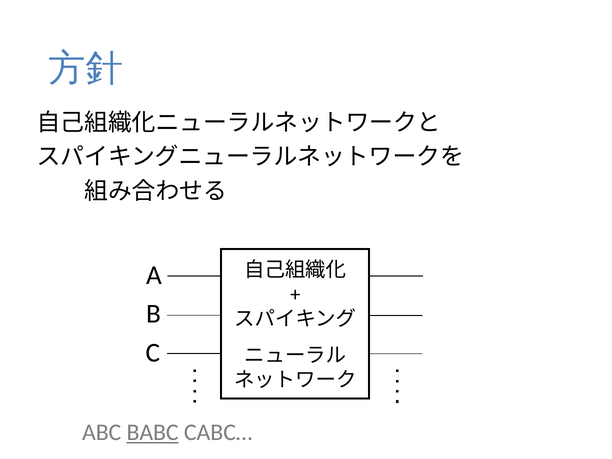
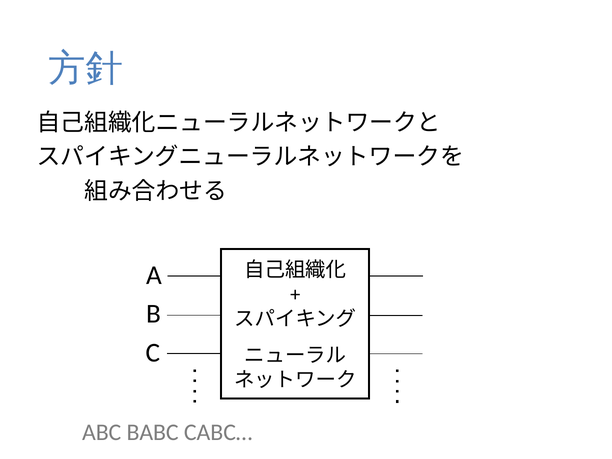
BABC underline: present -> none (153, 432)
